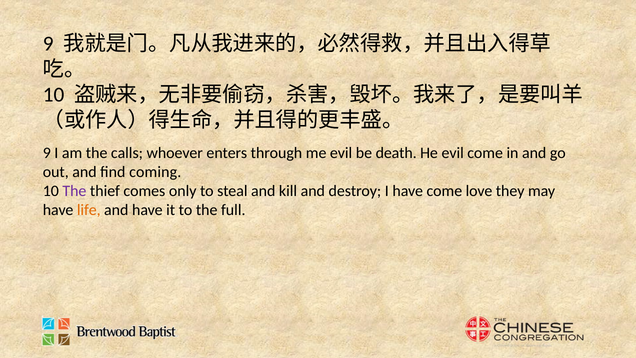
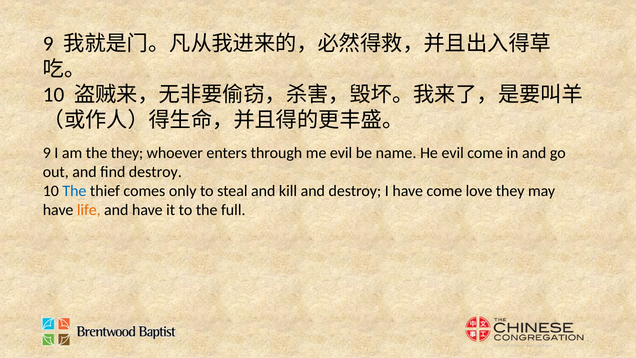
the calls: calls -> they (127, 153)
death: death -> name (396, 153)
find coming: coming -> destroy (155, 172)
The colour: purple -> blue (74, 191)
